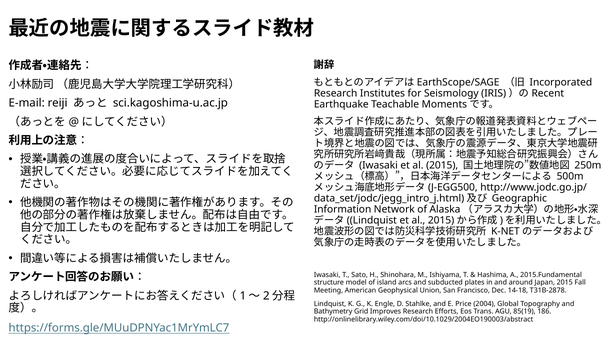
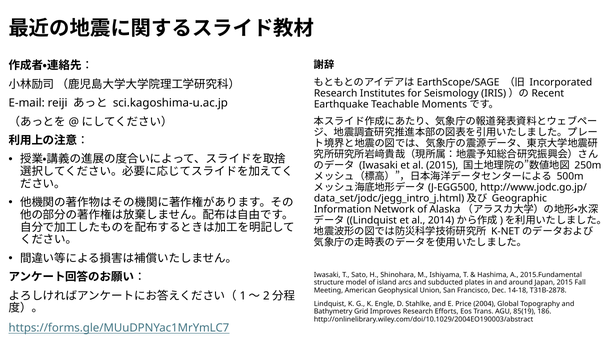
2015: 2015 -> 2014 (441, 221)
